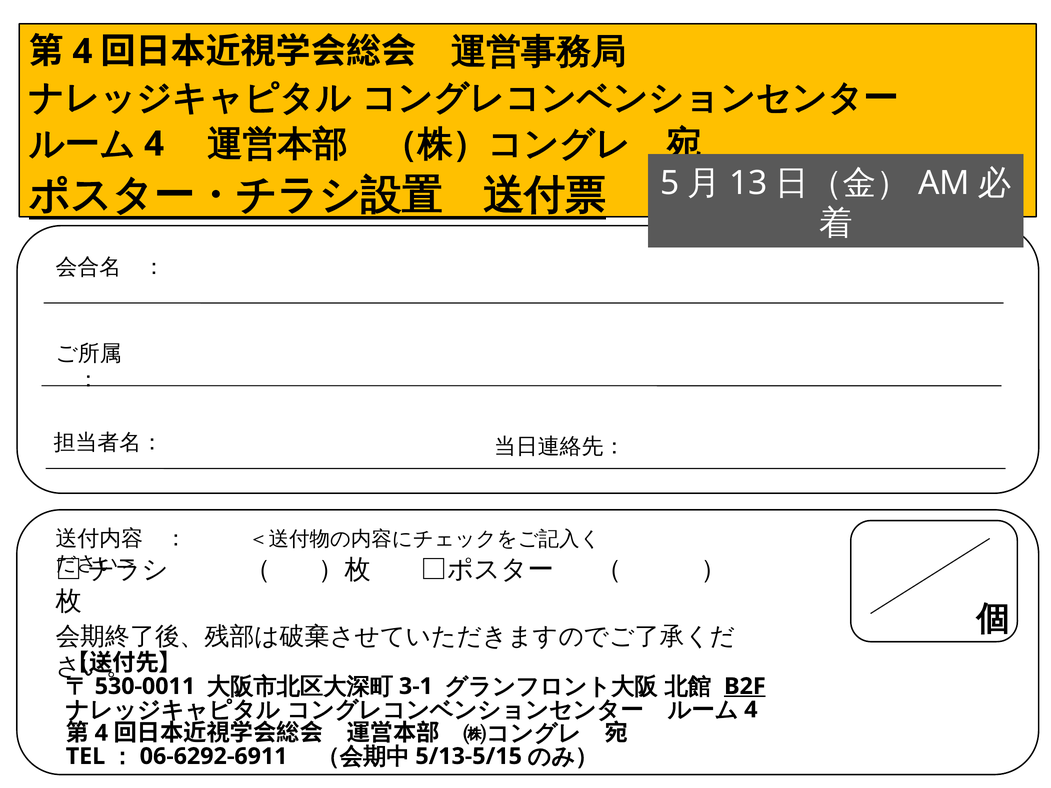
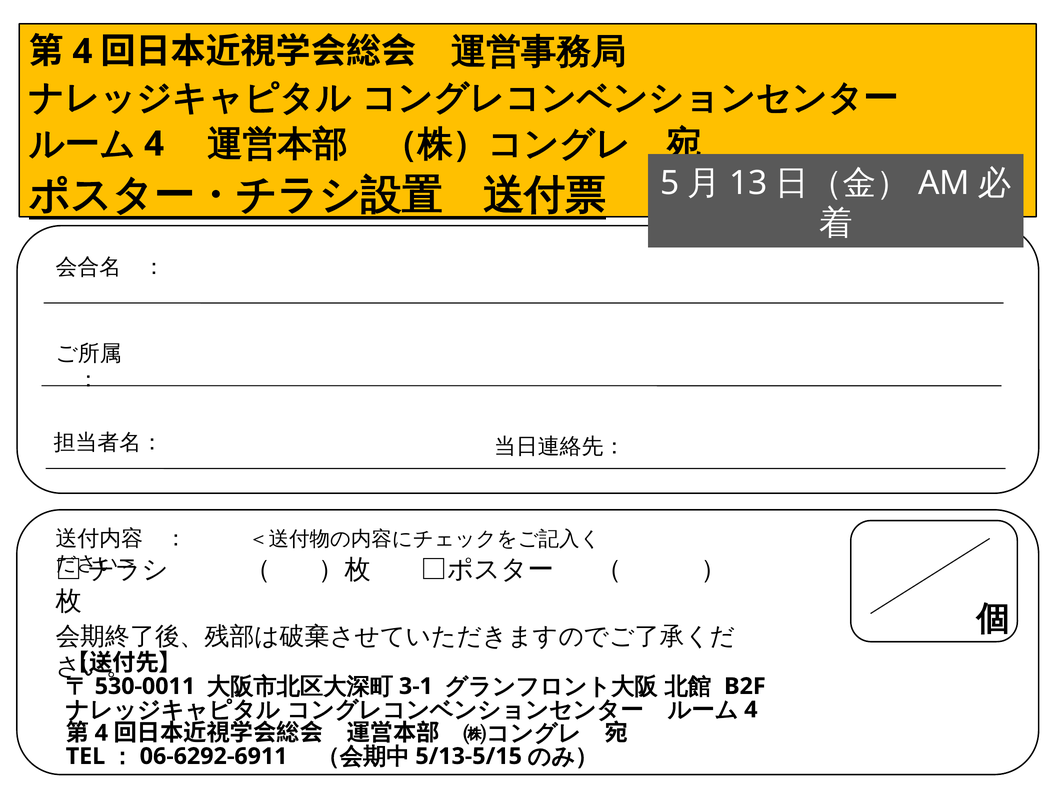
B2F underline: present -> none (745, 686)
